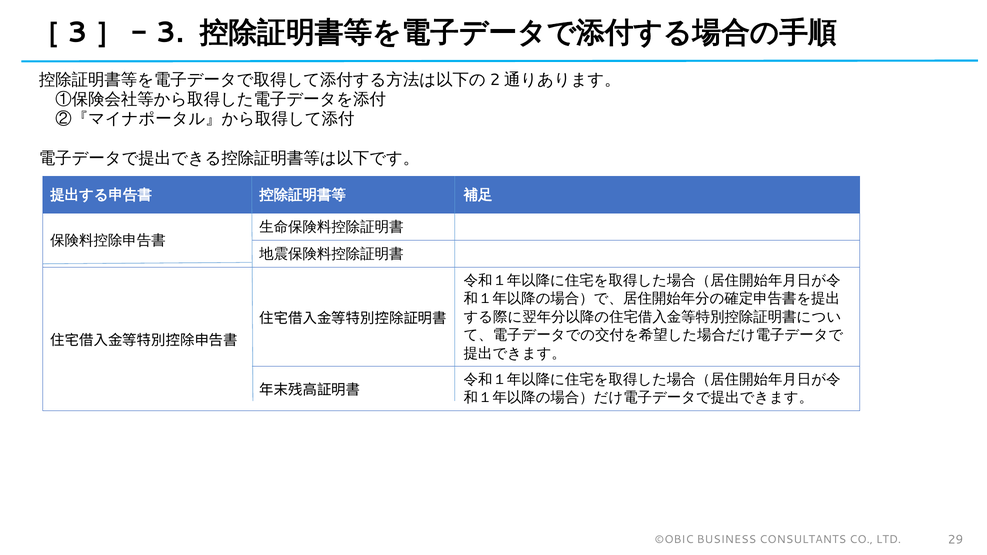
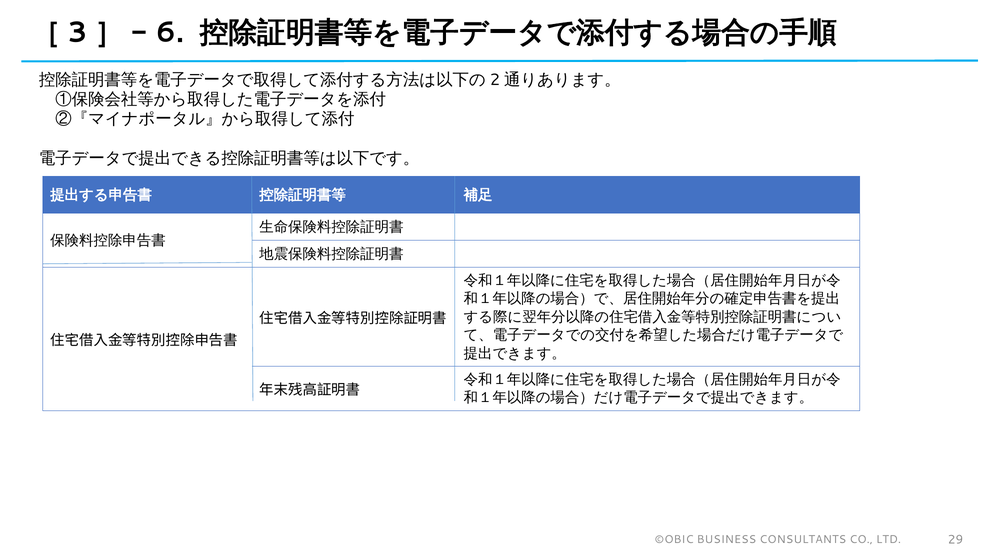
3: 3 -> 6 (170, 32)
